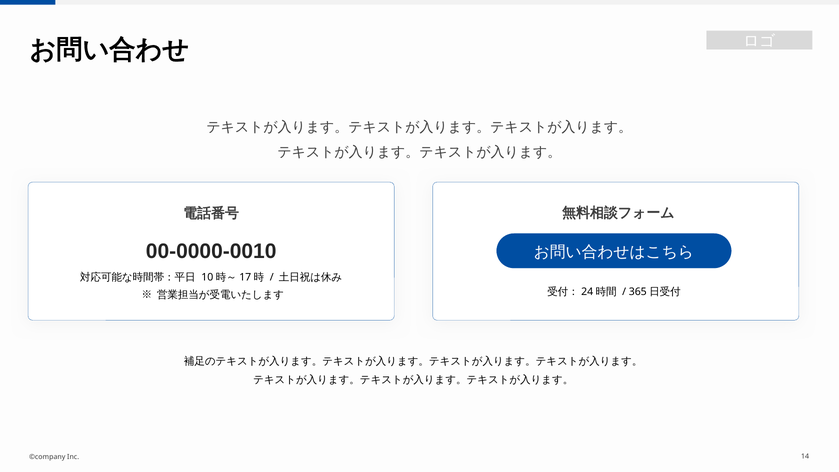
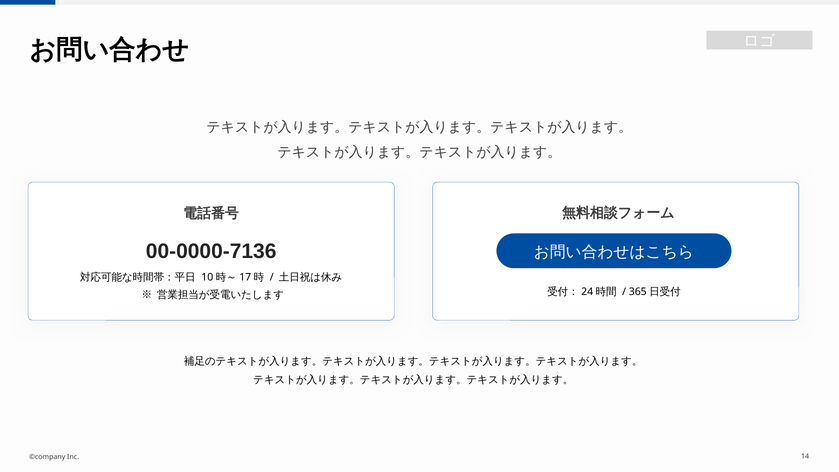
00-0000-0010: 00-0000-0010 -> 00-0000-7136 (211, 251)
